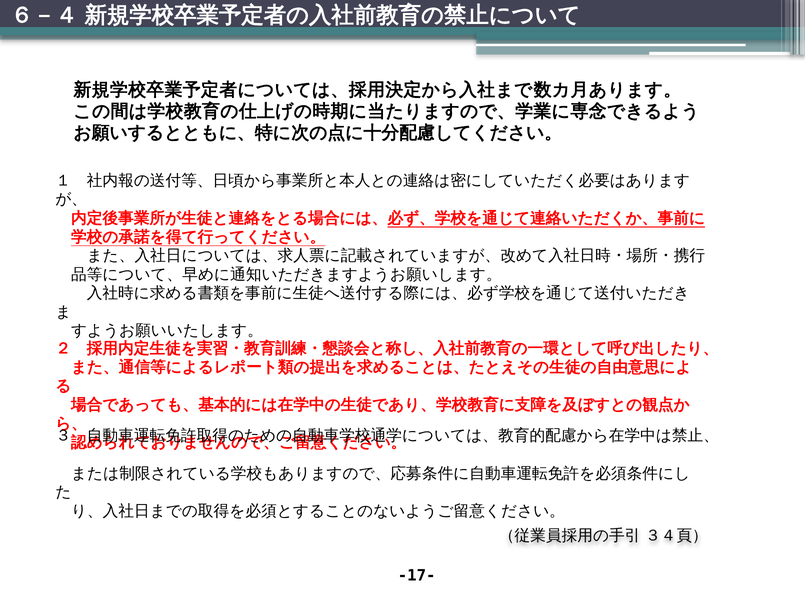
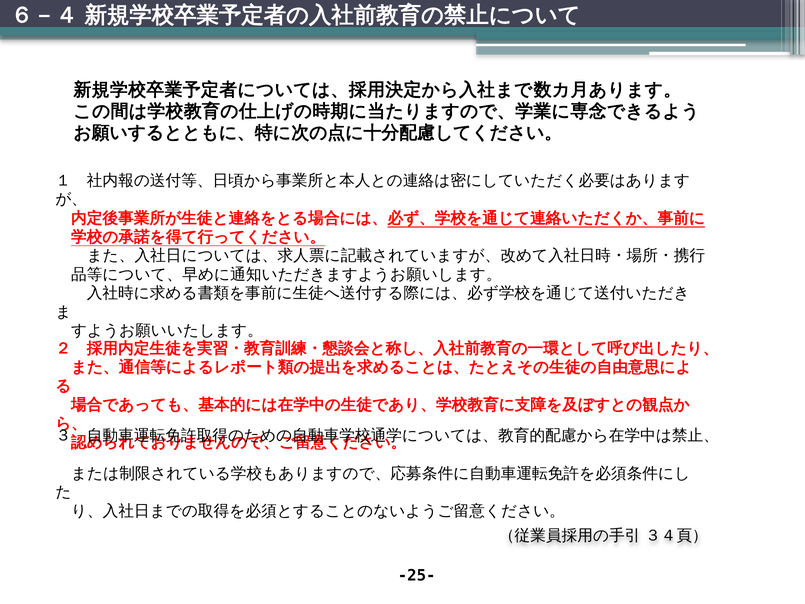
-17-: -17- -> -25- (417, 575)
